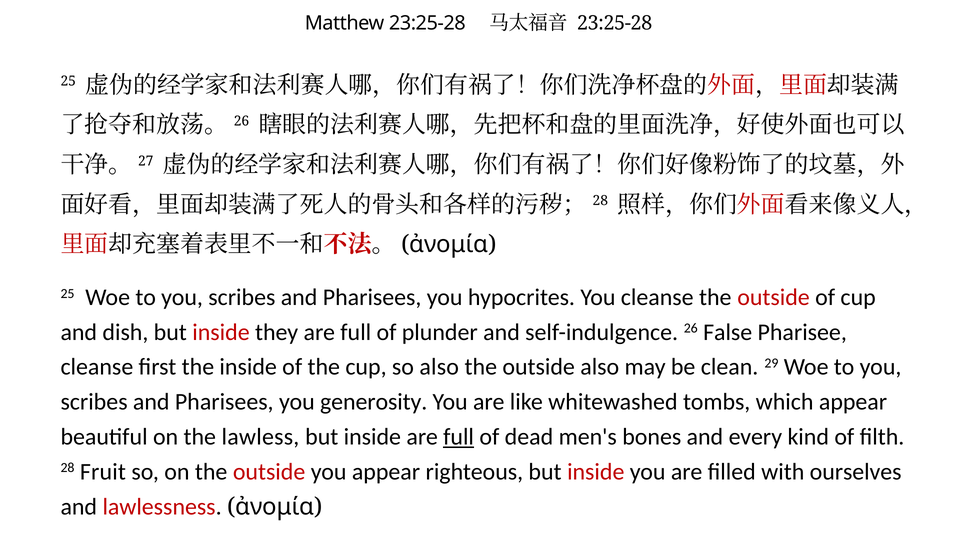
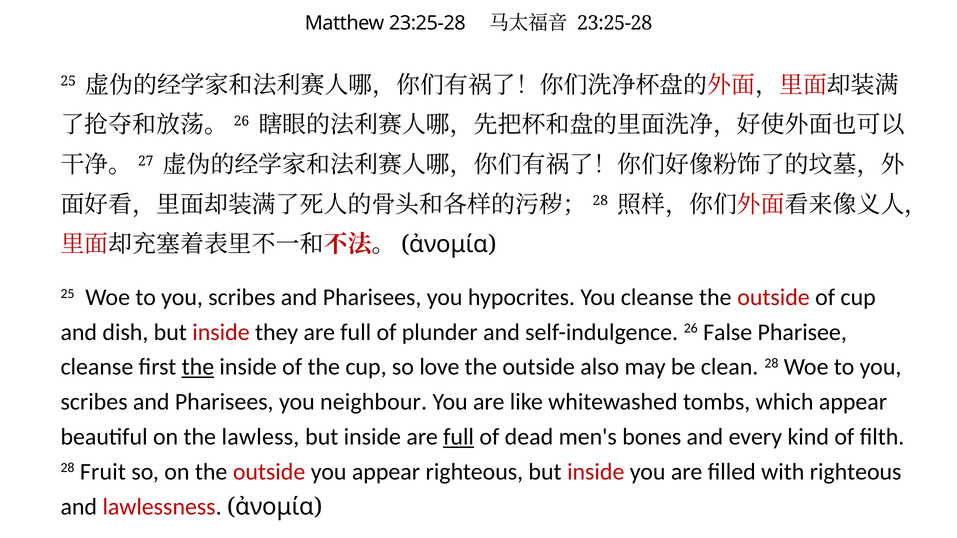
the underline: none -> present (198, 367)
so also: also -> love (439, 367)
clean 29: 29 -> 28 (771, 363)
generosity: generosity -> neighbour (374, 402)
with ourselves: ourselves -> righteous (856, 472)
